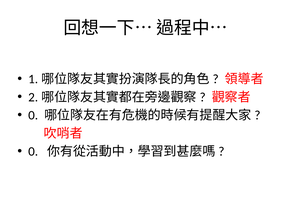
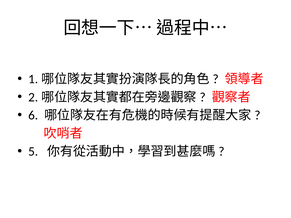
0: 0 -> 6 (33, 115)
0: 0 -> 5 (33, 152)
